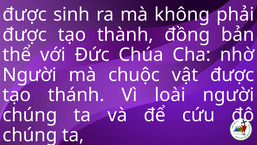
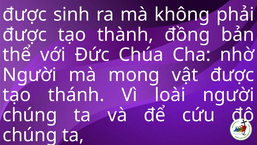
chuộc: chuộc -> mong (134, 75)
